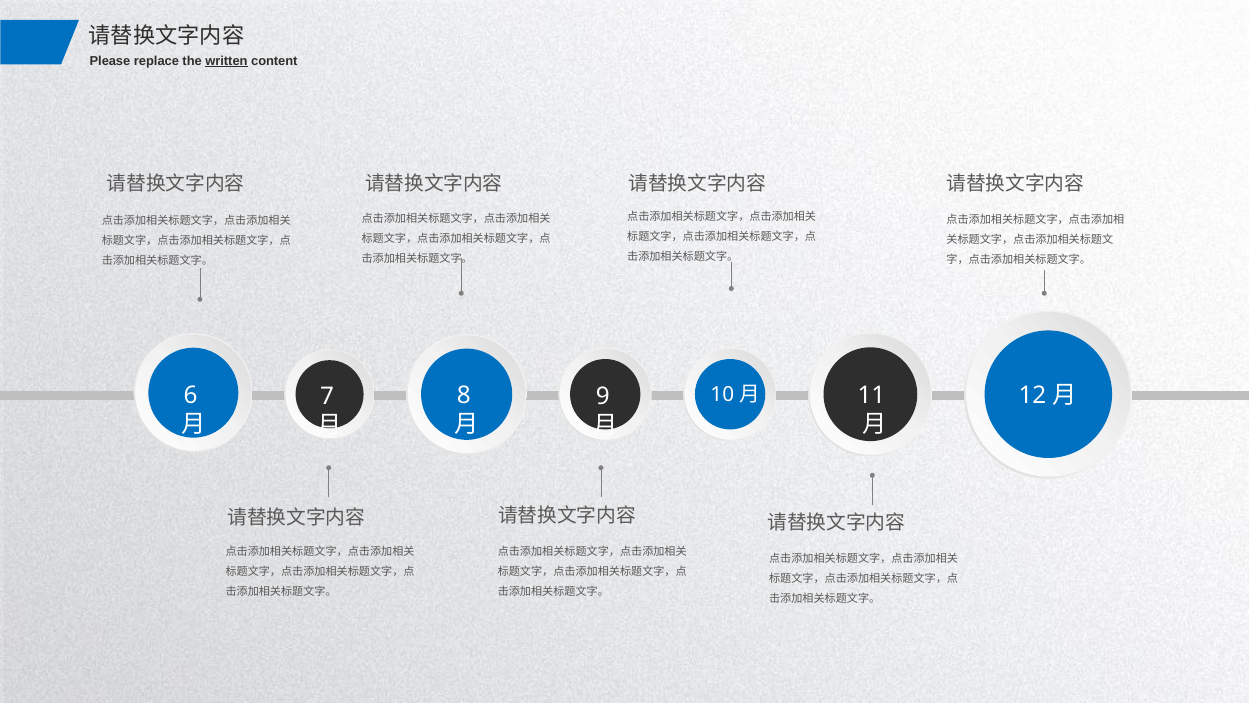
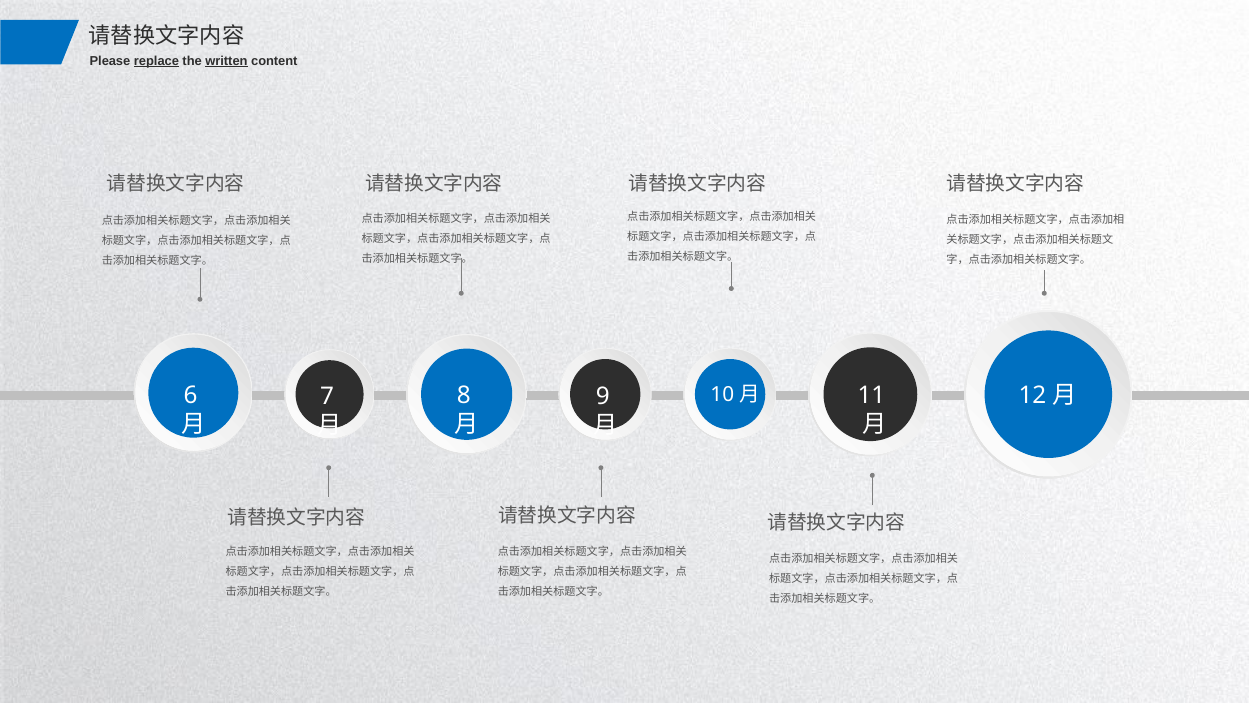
replace underline: none -> present (156, 61)
